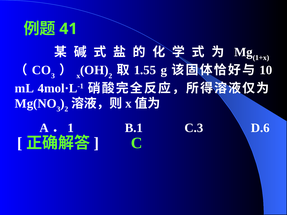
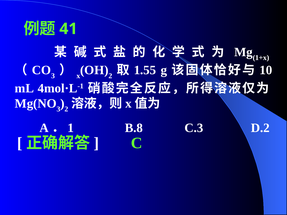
B.1: B.1 -> B.8 (134, 128)
D.6: D.6 -> D.2 (260, 128)
